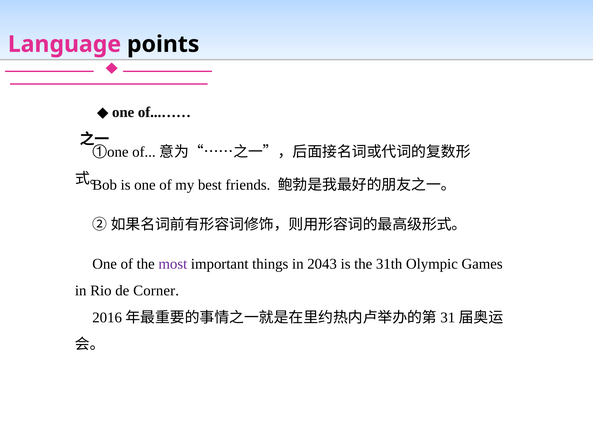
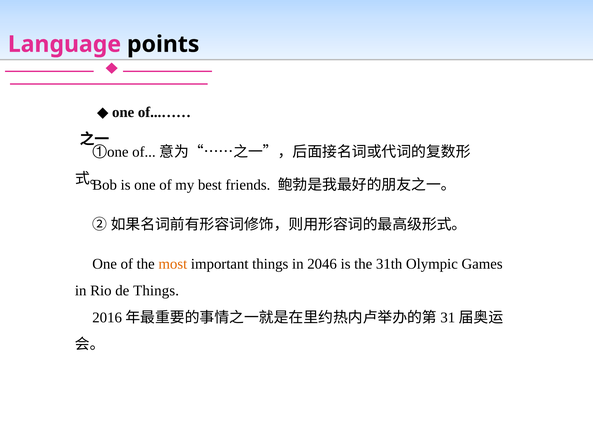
most colour: purple -> orange (173, 264)
2043: 2043 -> 2046 (322, 264)
de Corner: Corner -> Things (156, 291)
